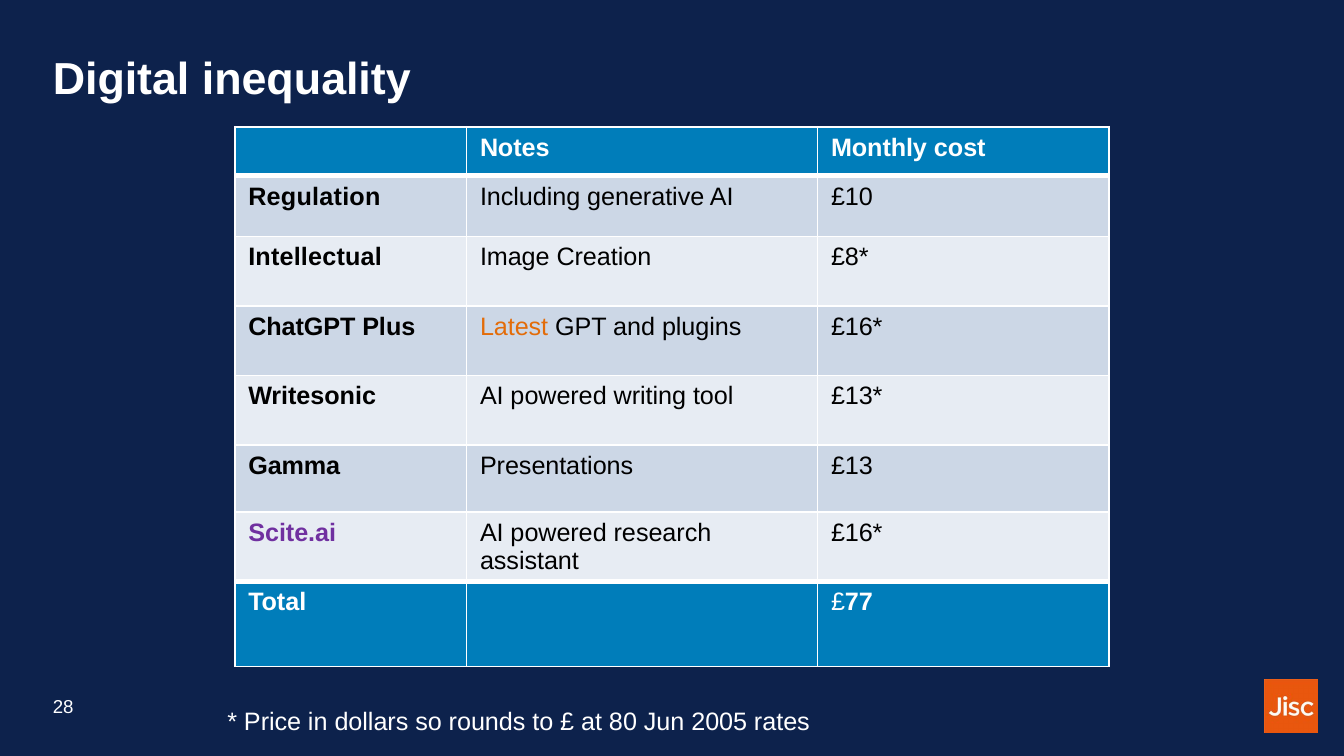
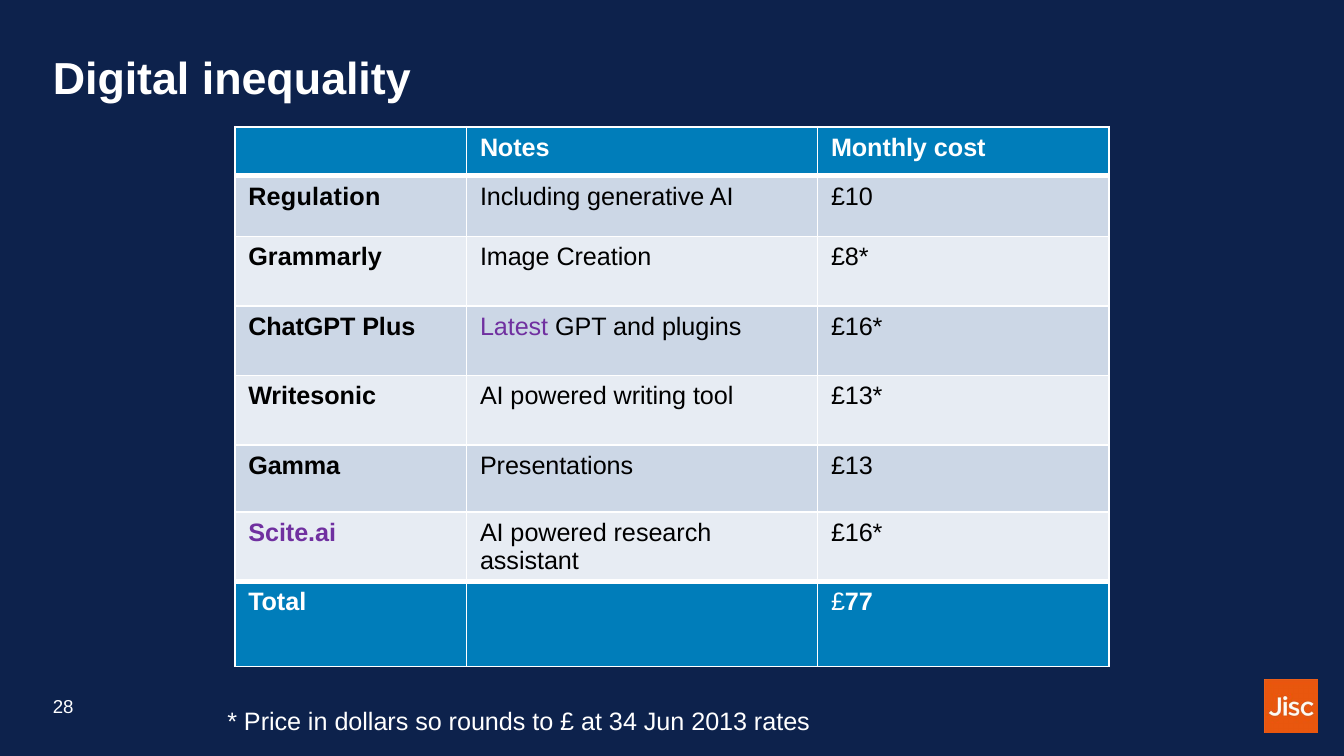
Intellectual: Intellectual -> Grammarly (315, 257)
Latest colour: orange -> purple (514, 327)
80: 80 -> 34 (623, 723)
2005: 2005 -> 2013 (719, 723)
